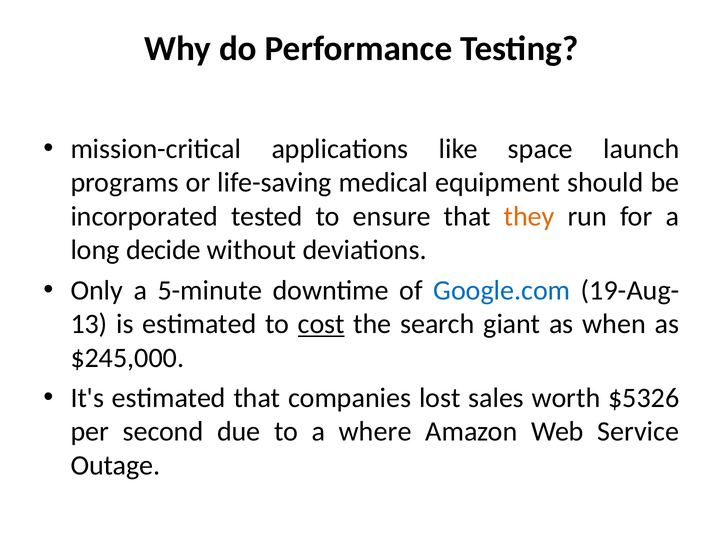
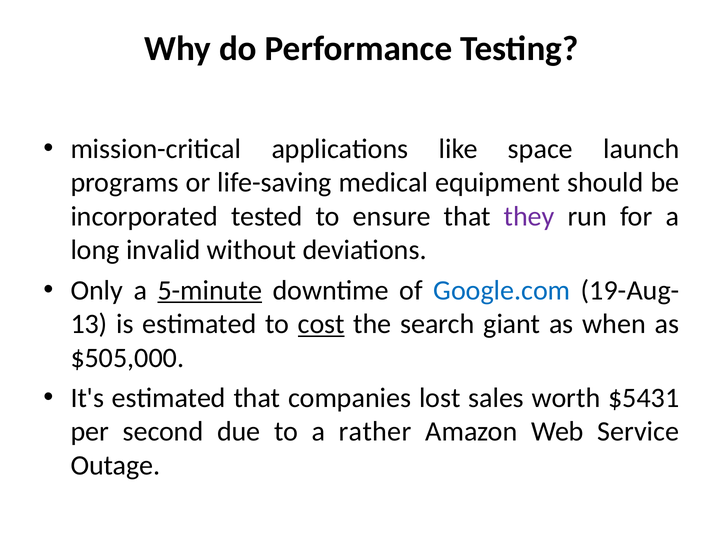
they colour: orange -> purple (529, 217)
decide: decide -> invalid (163, 250)
5-minute underline: none -> present (210, 290)
$245,000: $245,000 -> $505,000 (127, 358)
$5326: $5326 -> $5431 (644, 398)
where: where -> rather (375, 432)
